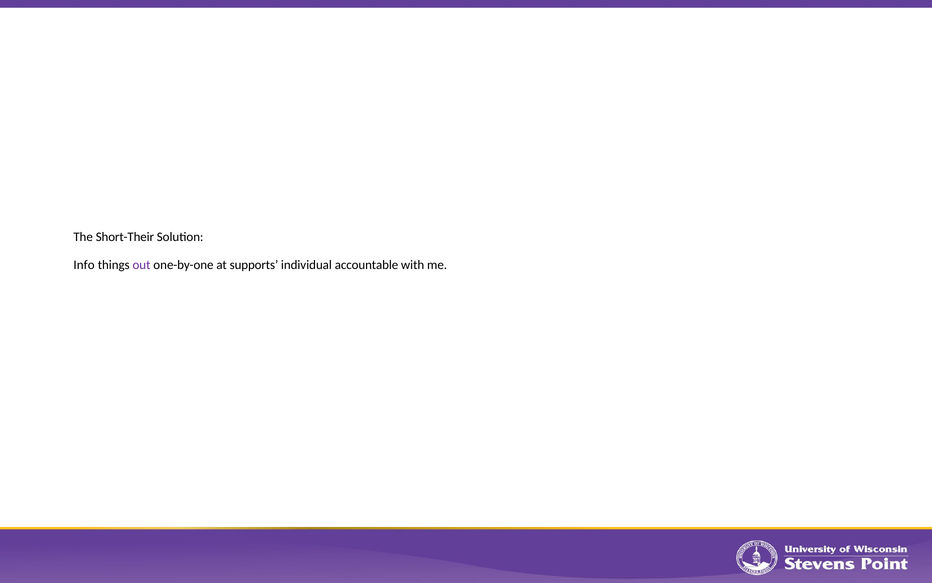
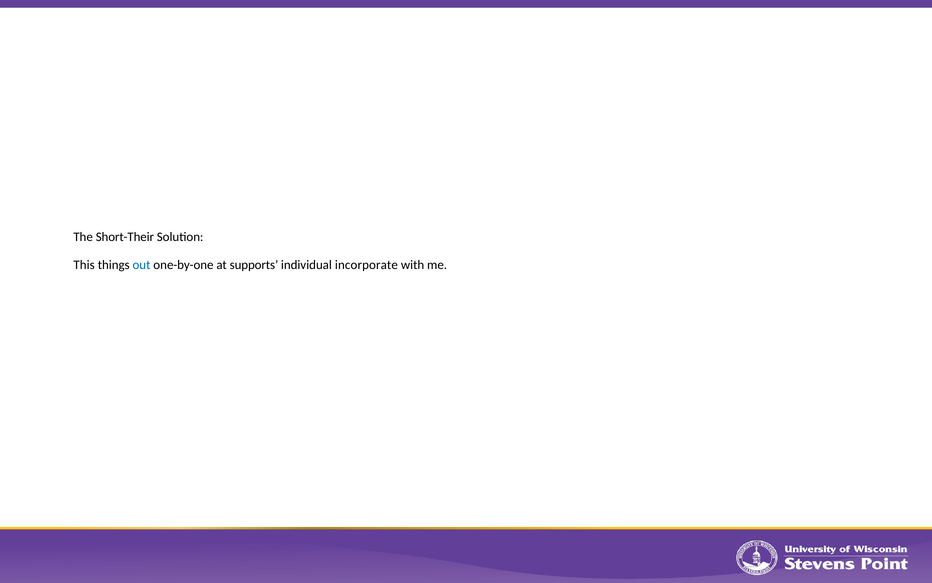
Info: Info -> This (84, 265)
out colour: purple -> blue (142, 265)
accountable: accountable -> incorporate (366, 265)
